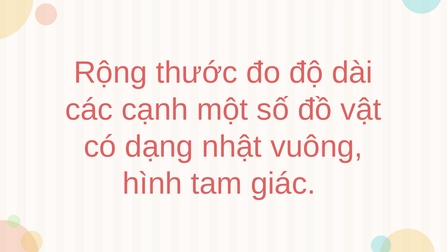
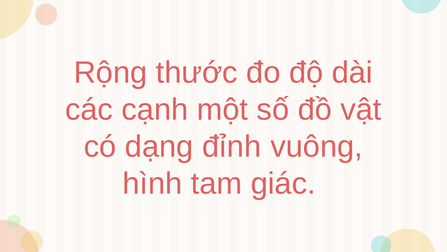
nhật: nhật -> đỉnh (232, 147)
